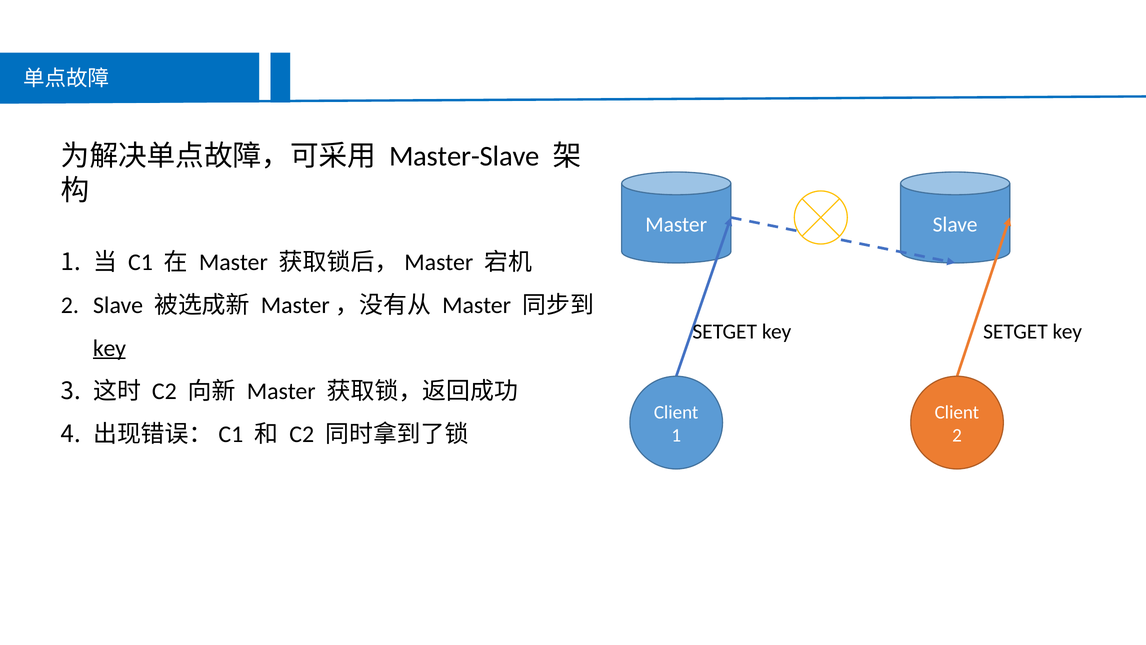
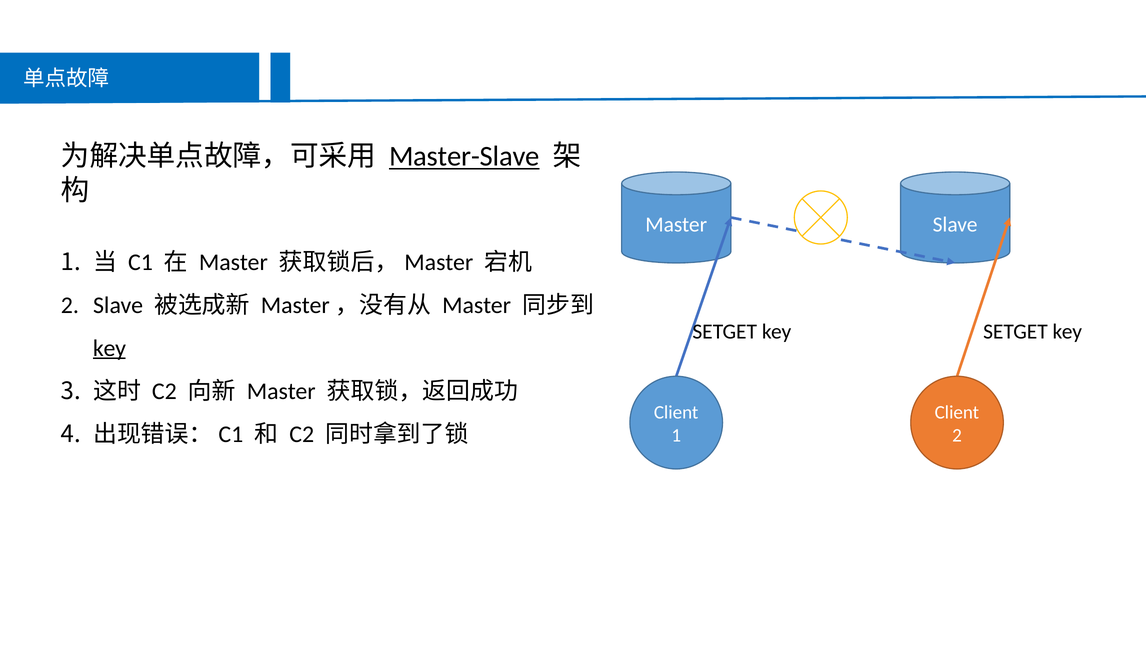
Master-Slave underline: none -> present (464, 156)
